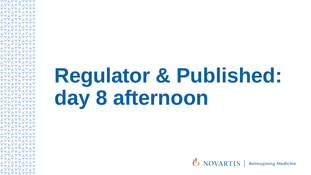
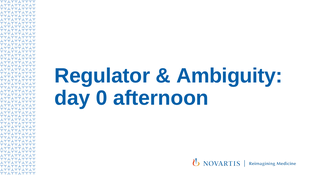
Published: Published -> Ambiguity (229, 76)
8: 8 -> 0 (102, 98)
